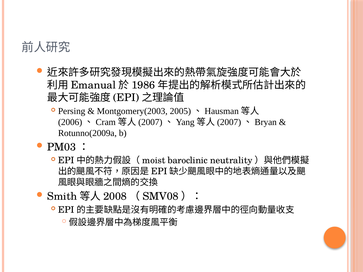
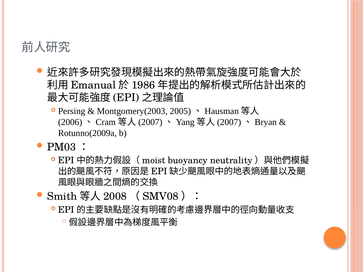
baroclinic: baroclinic -> buoyancy (188, 161)
